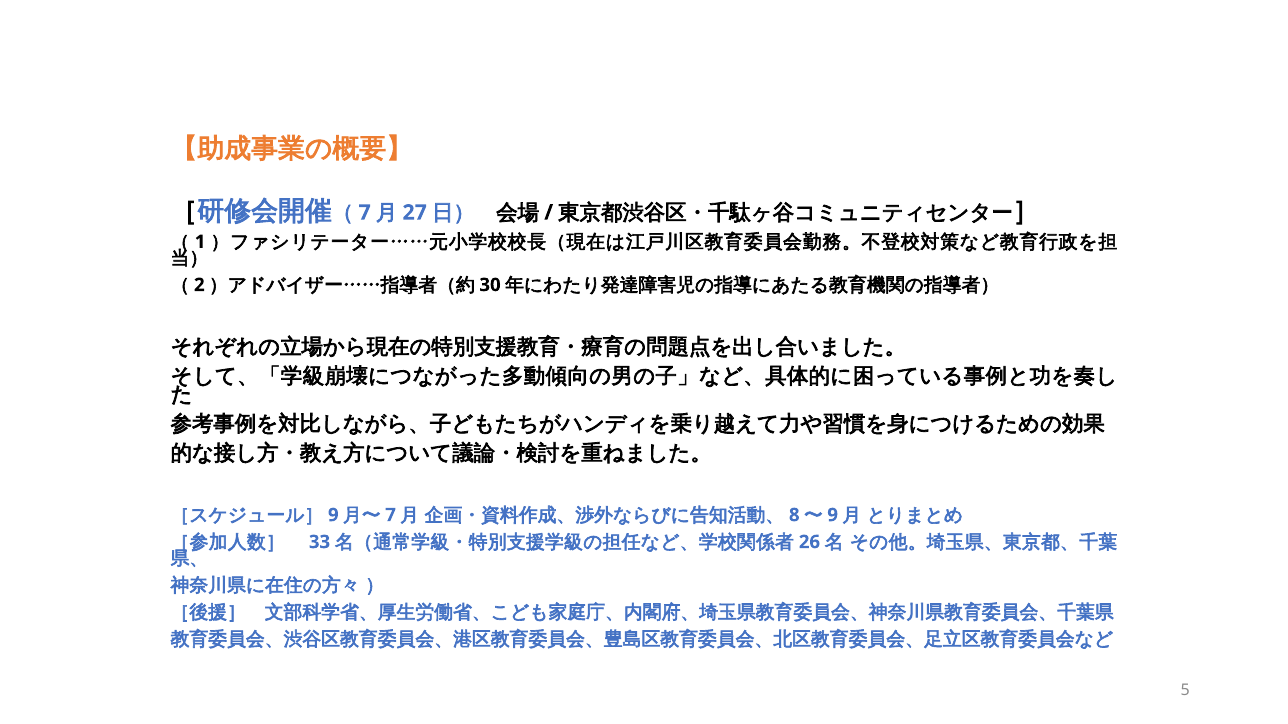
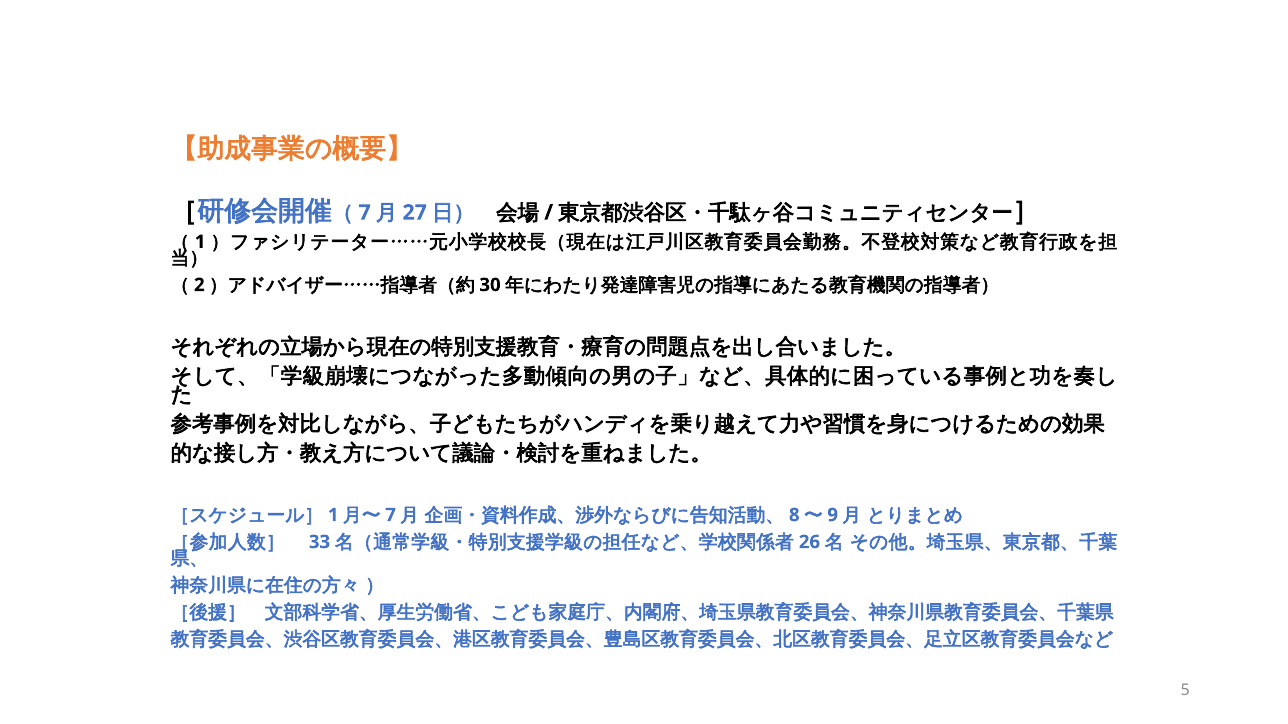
9: 9 -> 1 (333, 515)
